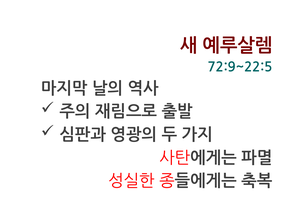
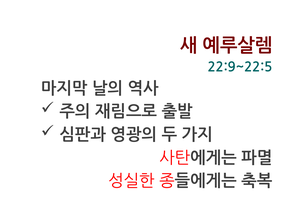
72:9~22:5: 72:9~22:5 -> 22:9~22:5 (240, 67)
